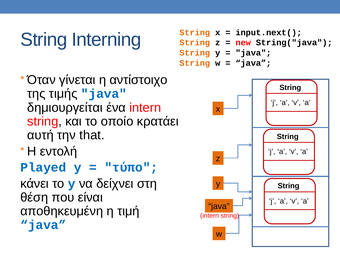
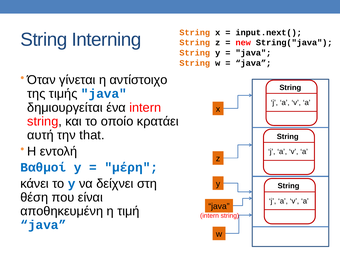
Played: Played -> Βαθμοί (43, 167)
τύπο: τύπο -> μέρη (131, 167)
